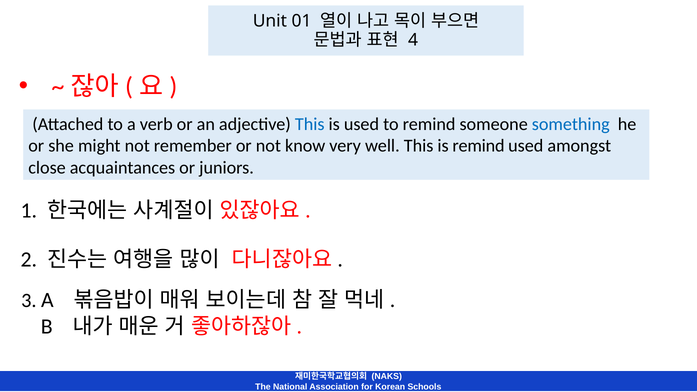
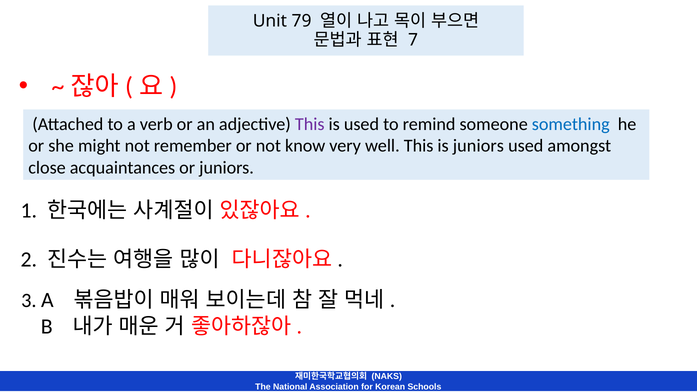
01: 01 -> 79 (302, 21)
4: 4 -> 7 (413, 40)
This colour: blue -> purple (310, 124)
is remind: remind -> juniors (478, 146)
